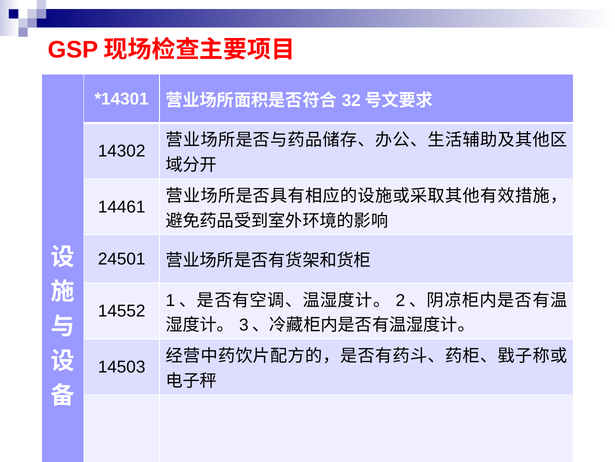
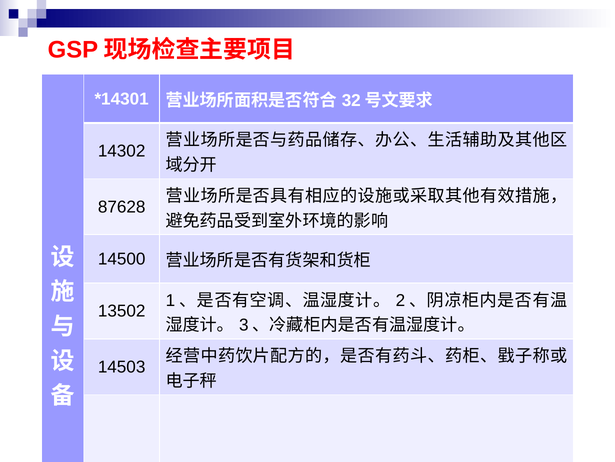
14461: 14461 -> 87628 (122, 207)
24501: 24501 -> 14500 (122, 259)
14552: 14552 -> 13502 (122, 311)
